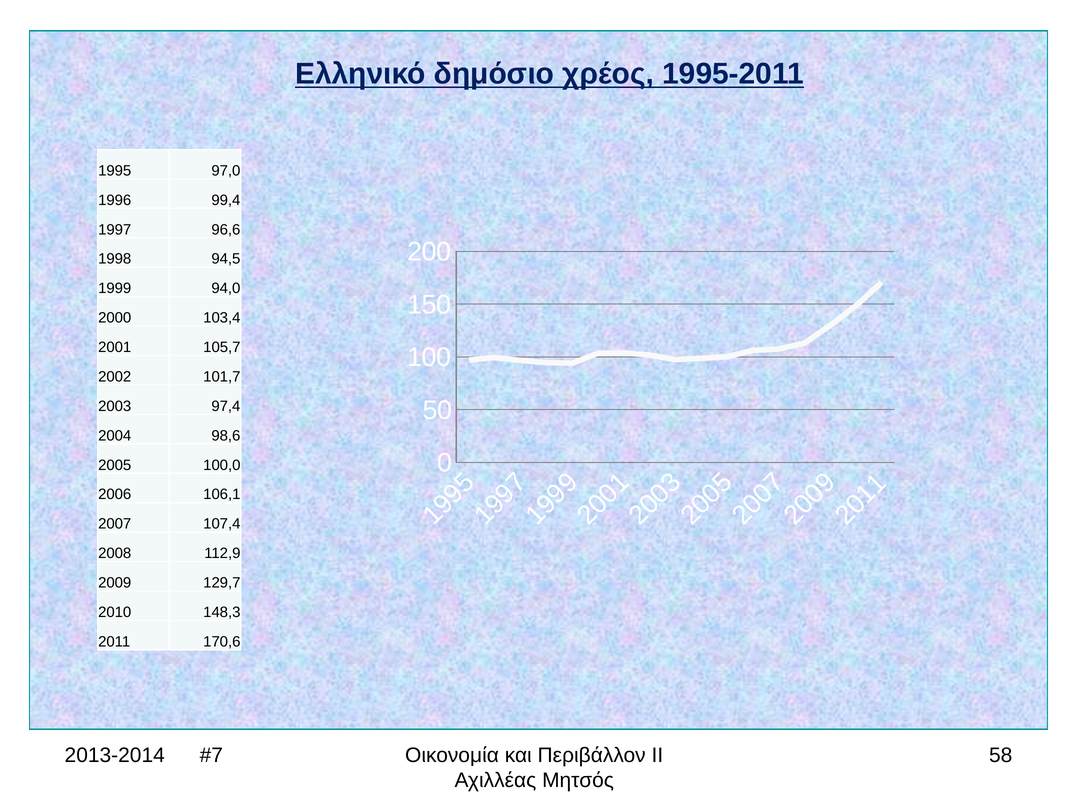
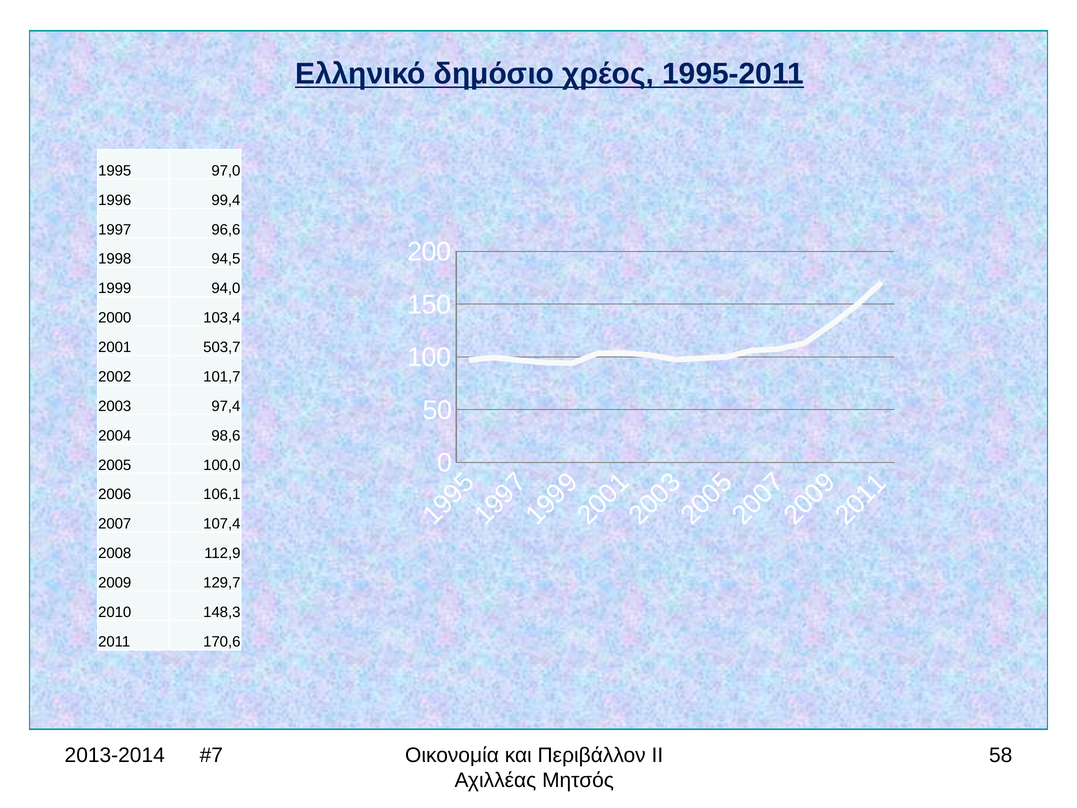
105,7: 105,7 -> 503,7 (222, 347)
